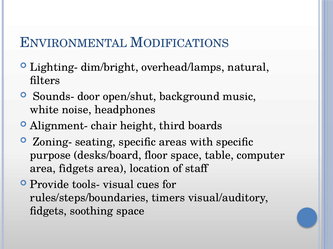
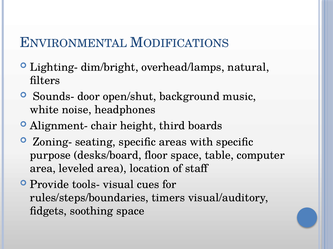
area fidgets: fidgets -> leveled (76, 169)
